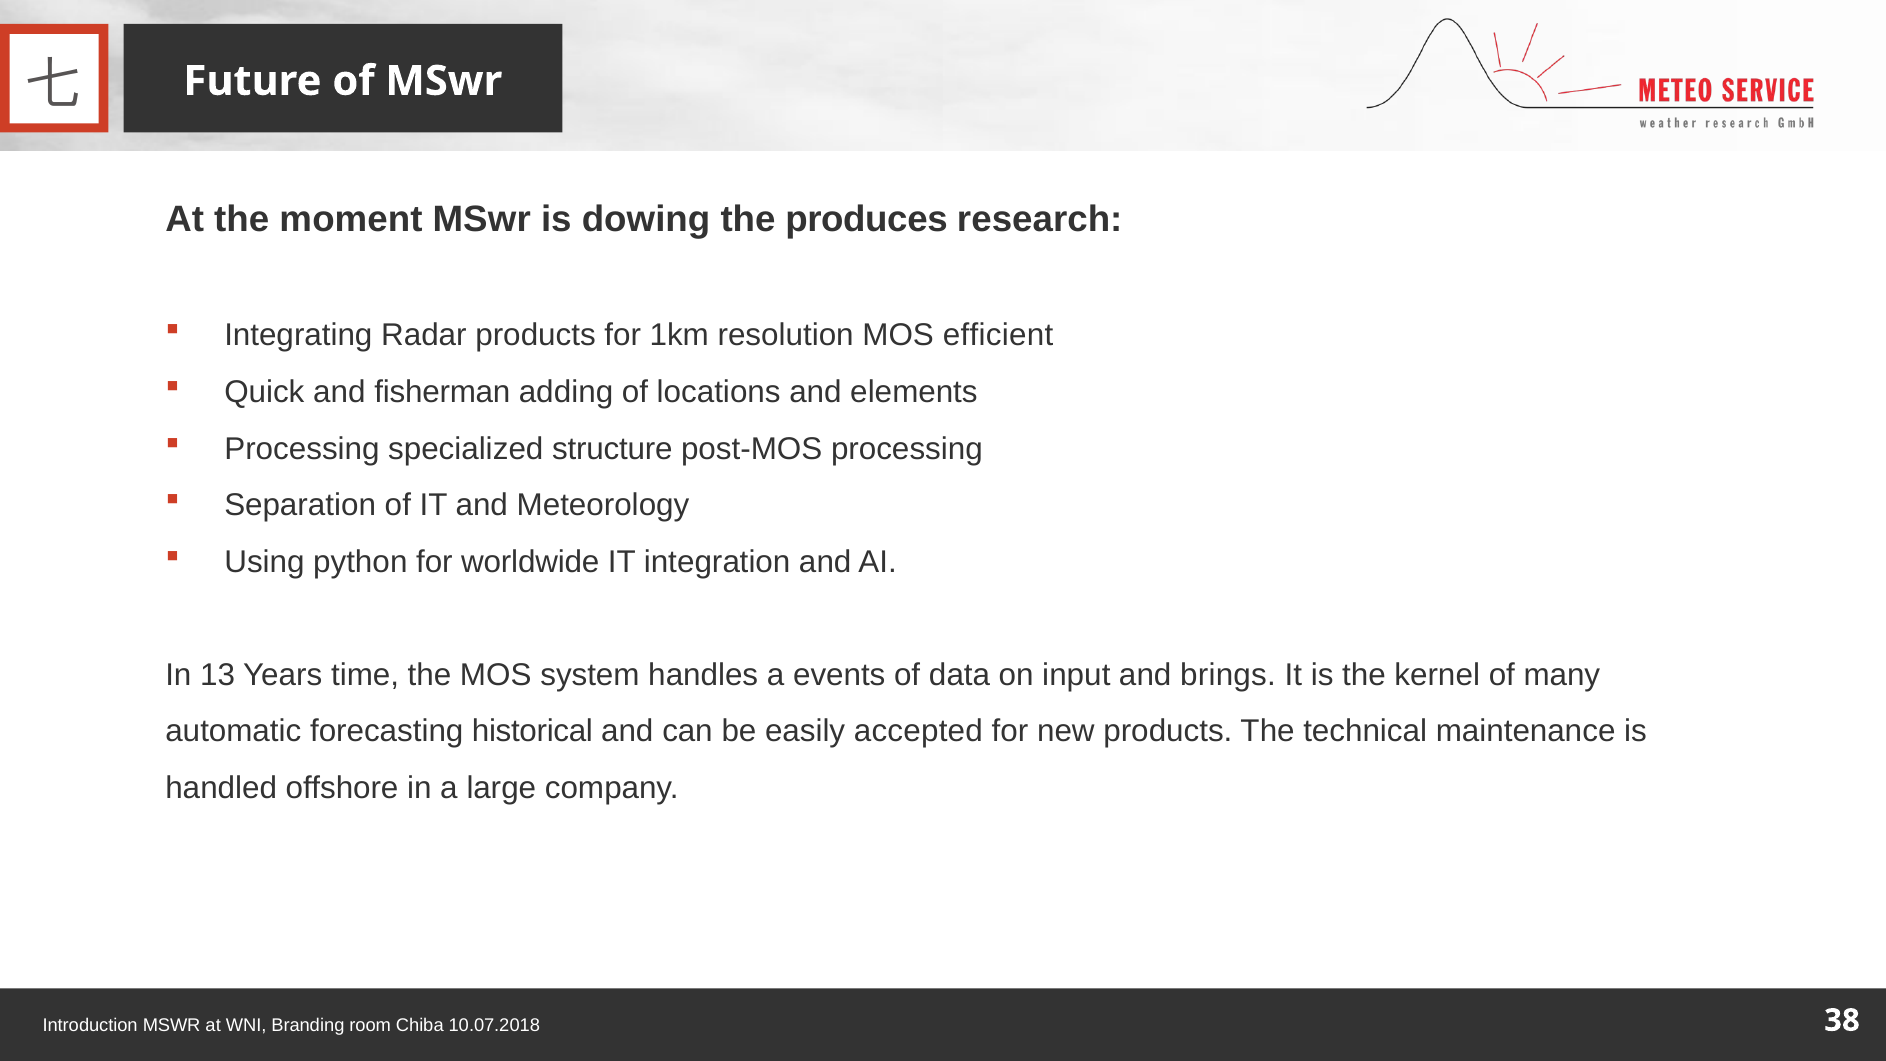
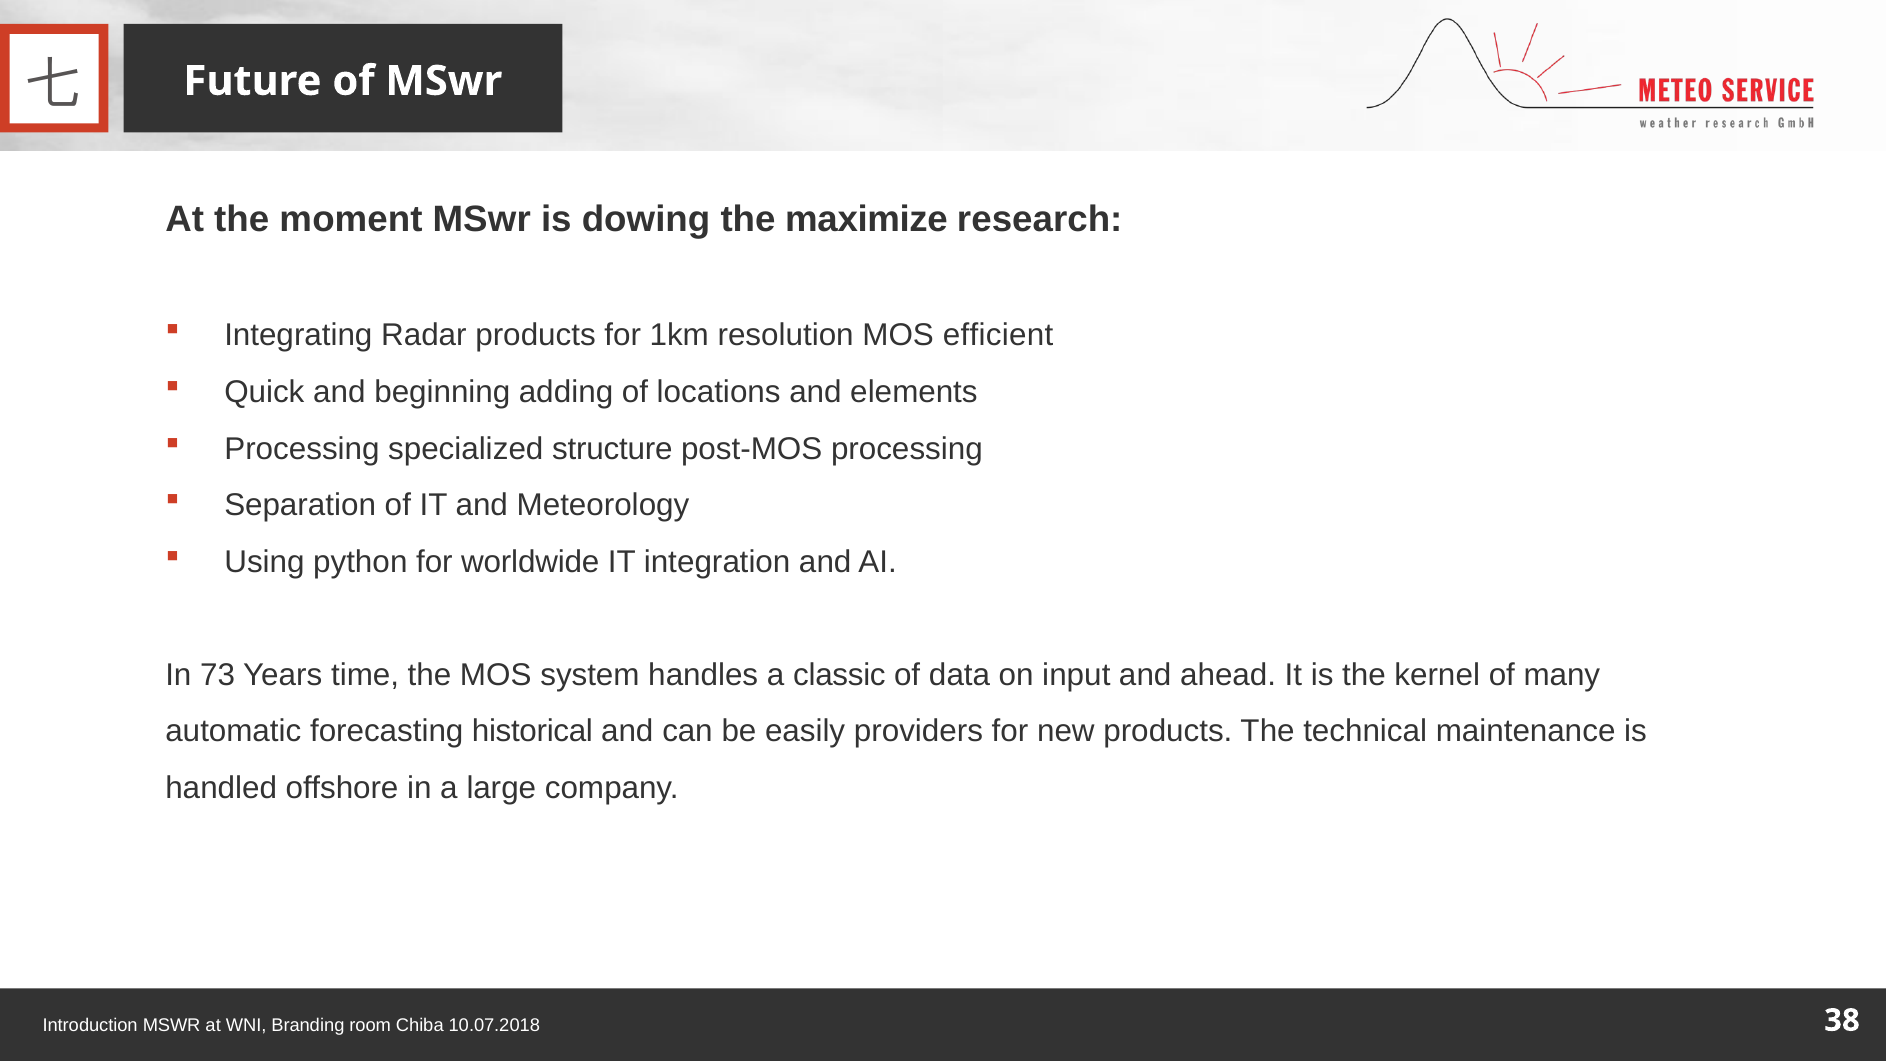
produces: produces -> maximize (866, 220)
fisherman: fisherman -> beginning (442, 392)
13: 13 -> 73 (218, 675)
events: events -> classic (839, 675)
brings: brings -> ahead (1228, 675)
accepted: accepted -> providers (918, 732)
